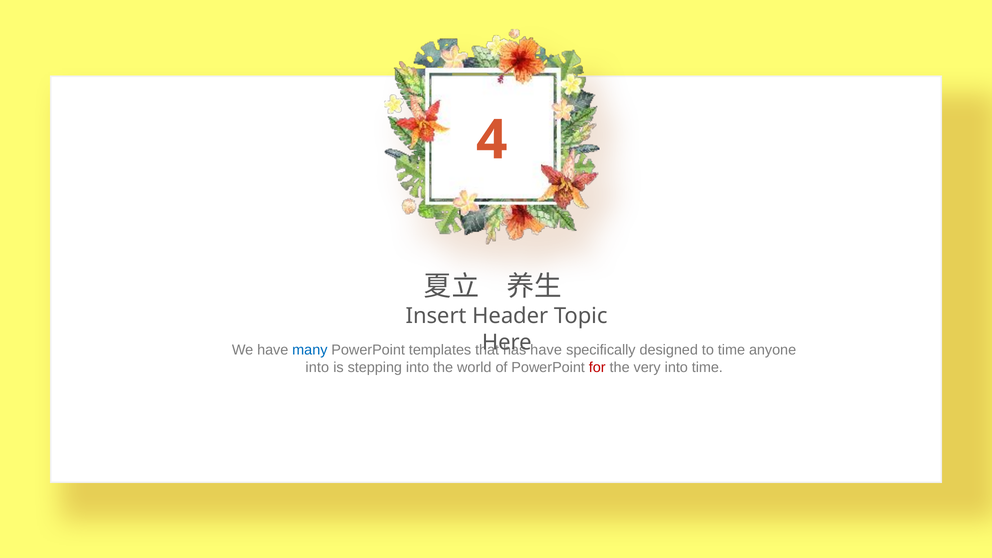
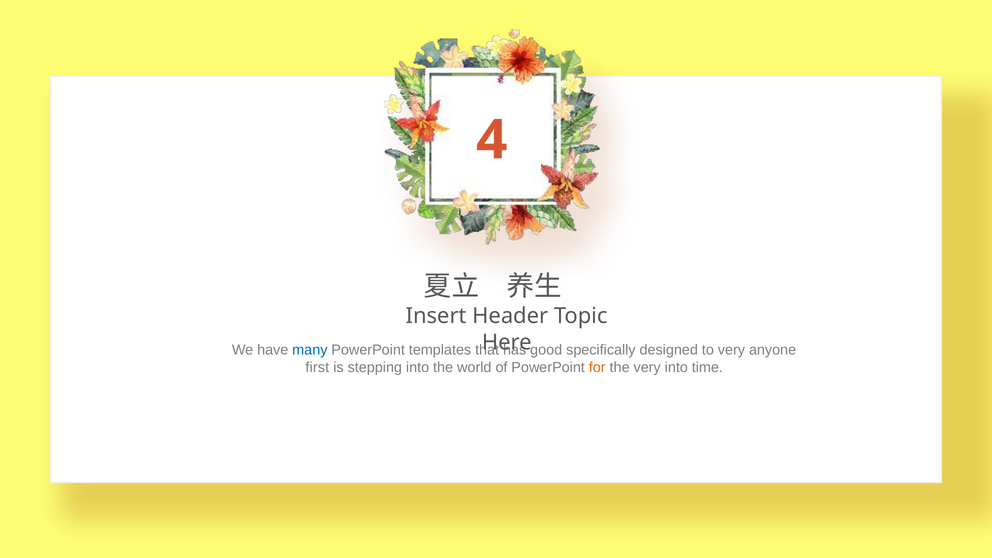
have: have -> good (546, 350)
to time: time -> very (731, 350)
into: into -> first (317, 367)
for colour: red -> orange (597, 367)
